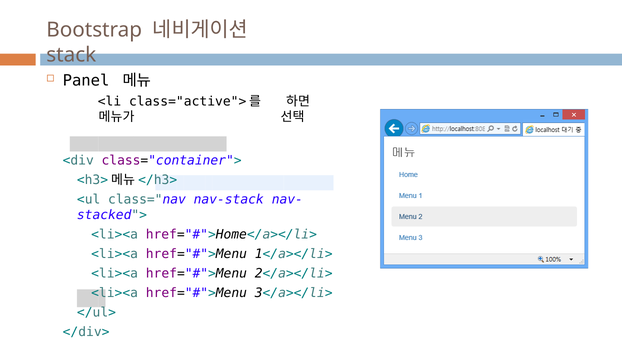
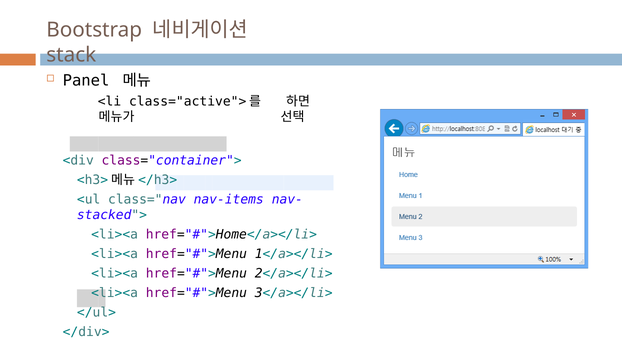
nav-stack: nav-stack -> nav-items (229, 199)
